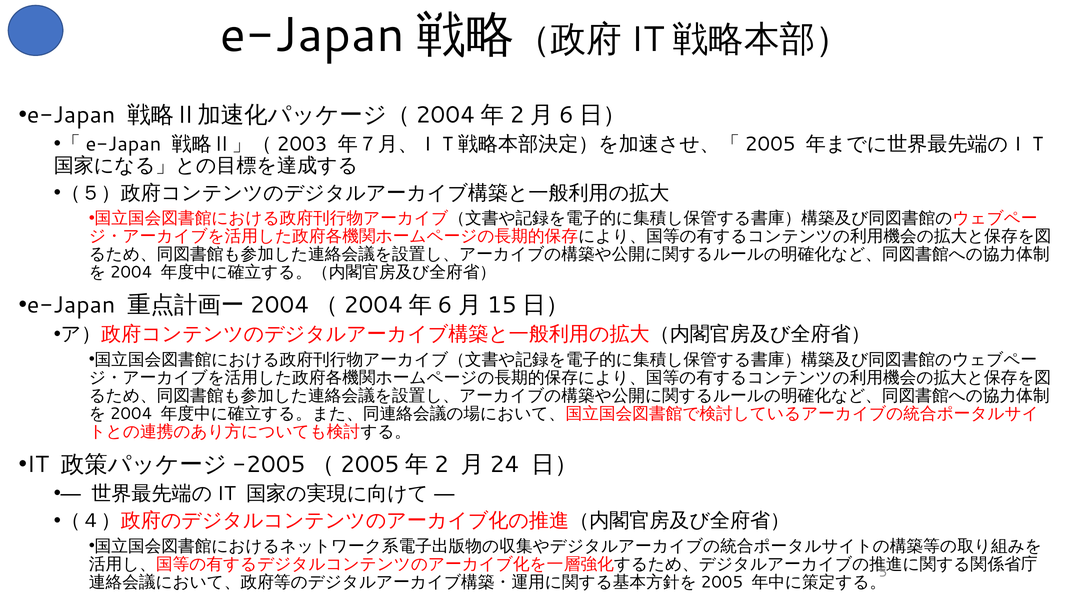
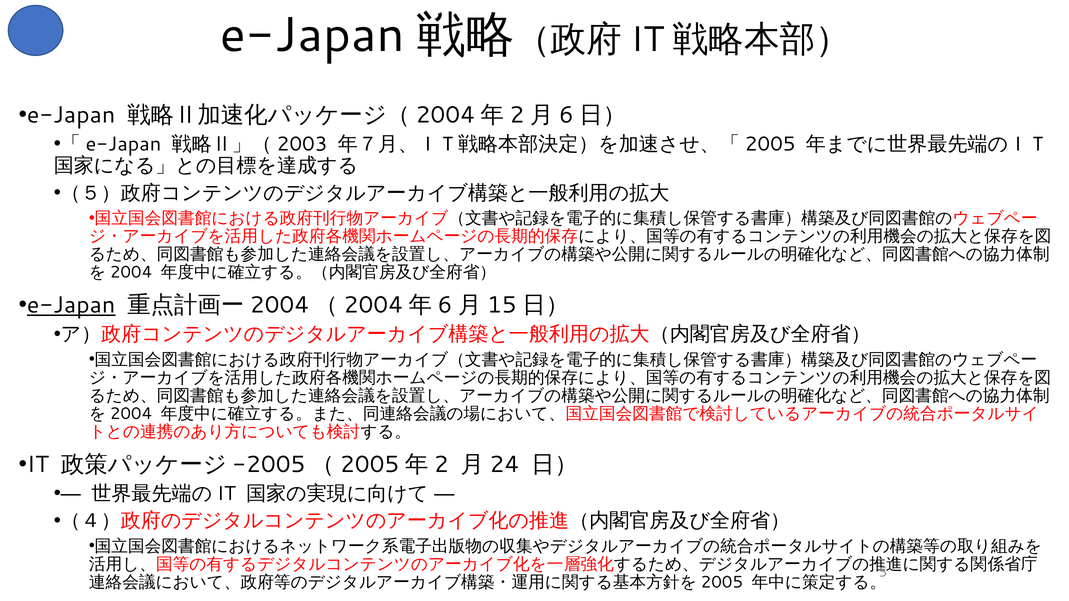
e-Japan underline: none -> present (71, 305)
